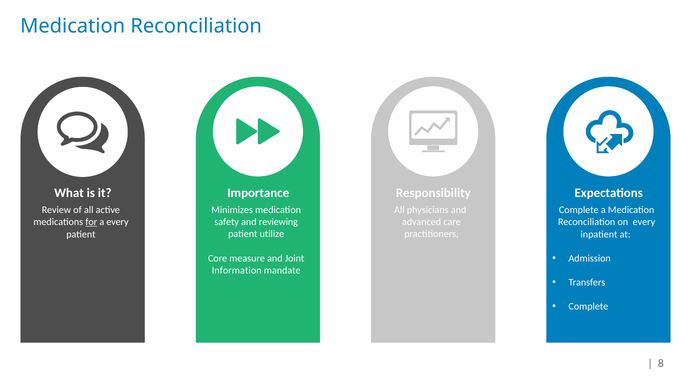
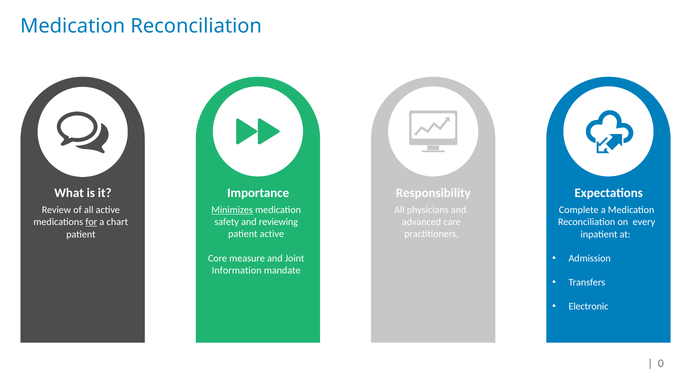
Minimizes underline: none -> present (232, 210)
a every: every -> chart (117, 222)
patient utilize: utilize -> active (272, 234)
Complete: Complete -> Electronic (588, 307)
8: 8 -> 0 (661, 363)
